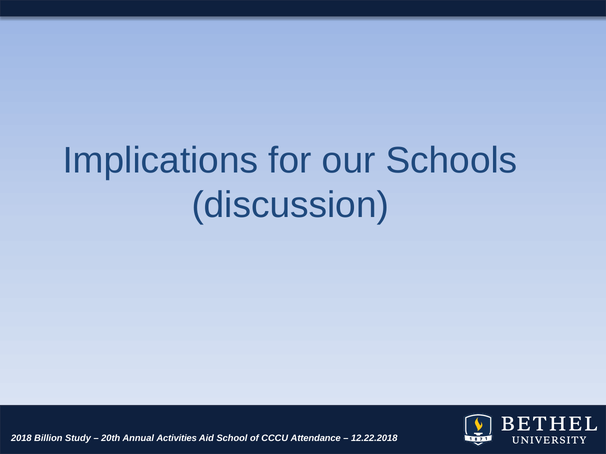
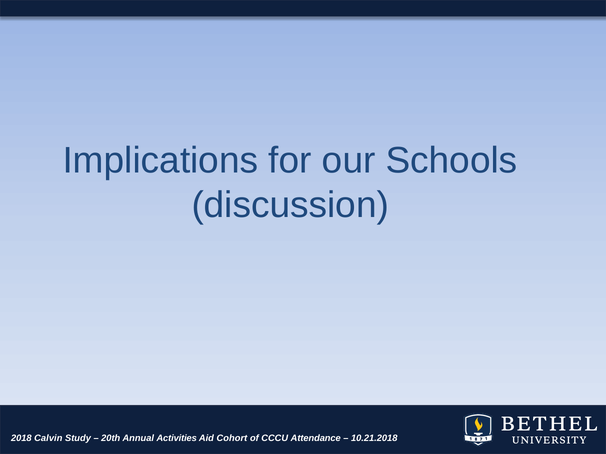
Billion: Billion -> Calvin (48, 438)
School: School -> Cohort (232, 438)
12.22.2018: 12.22.2018 -> 10.21.2018 (374, 438)
